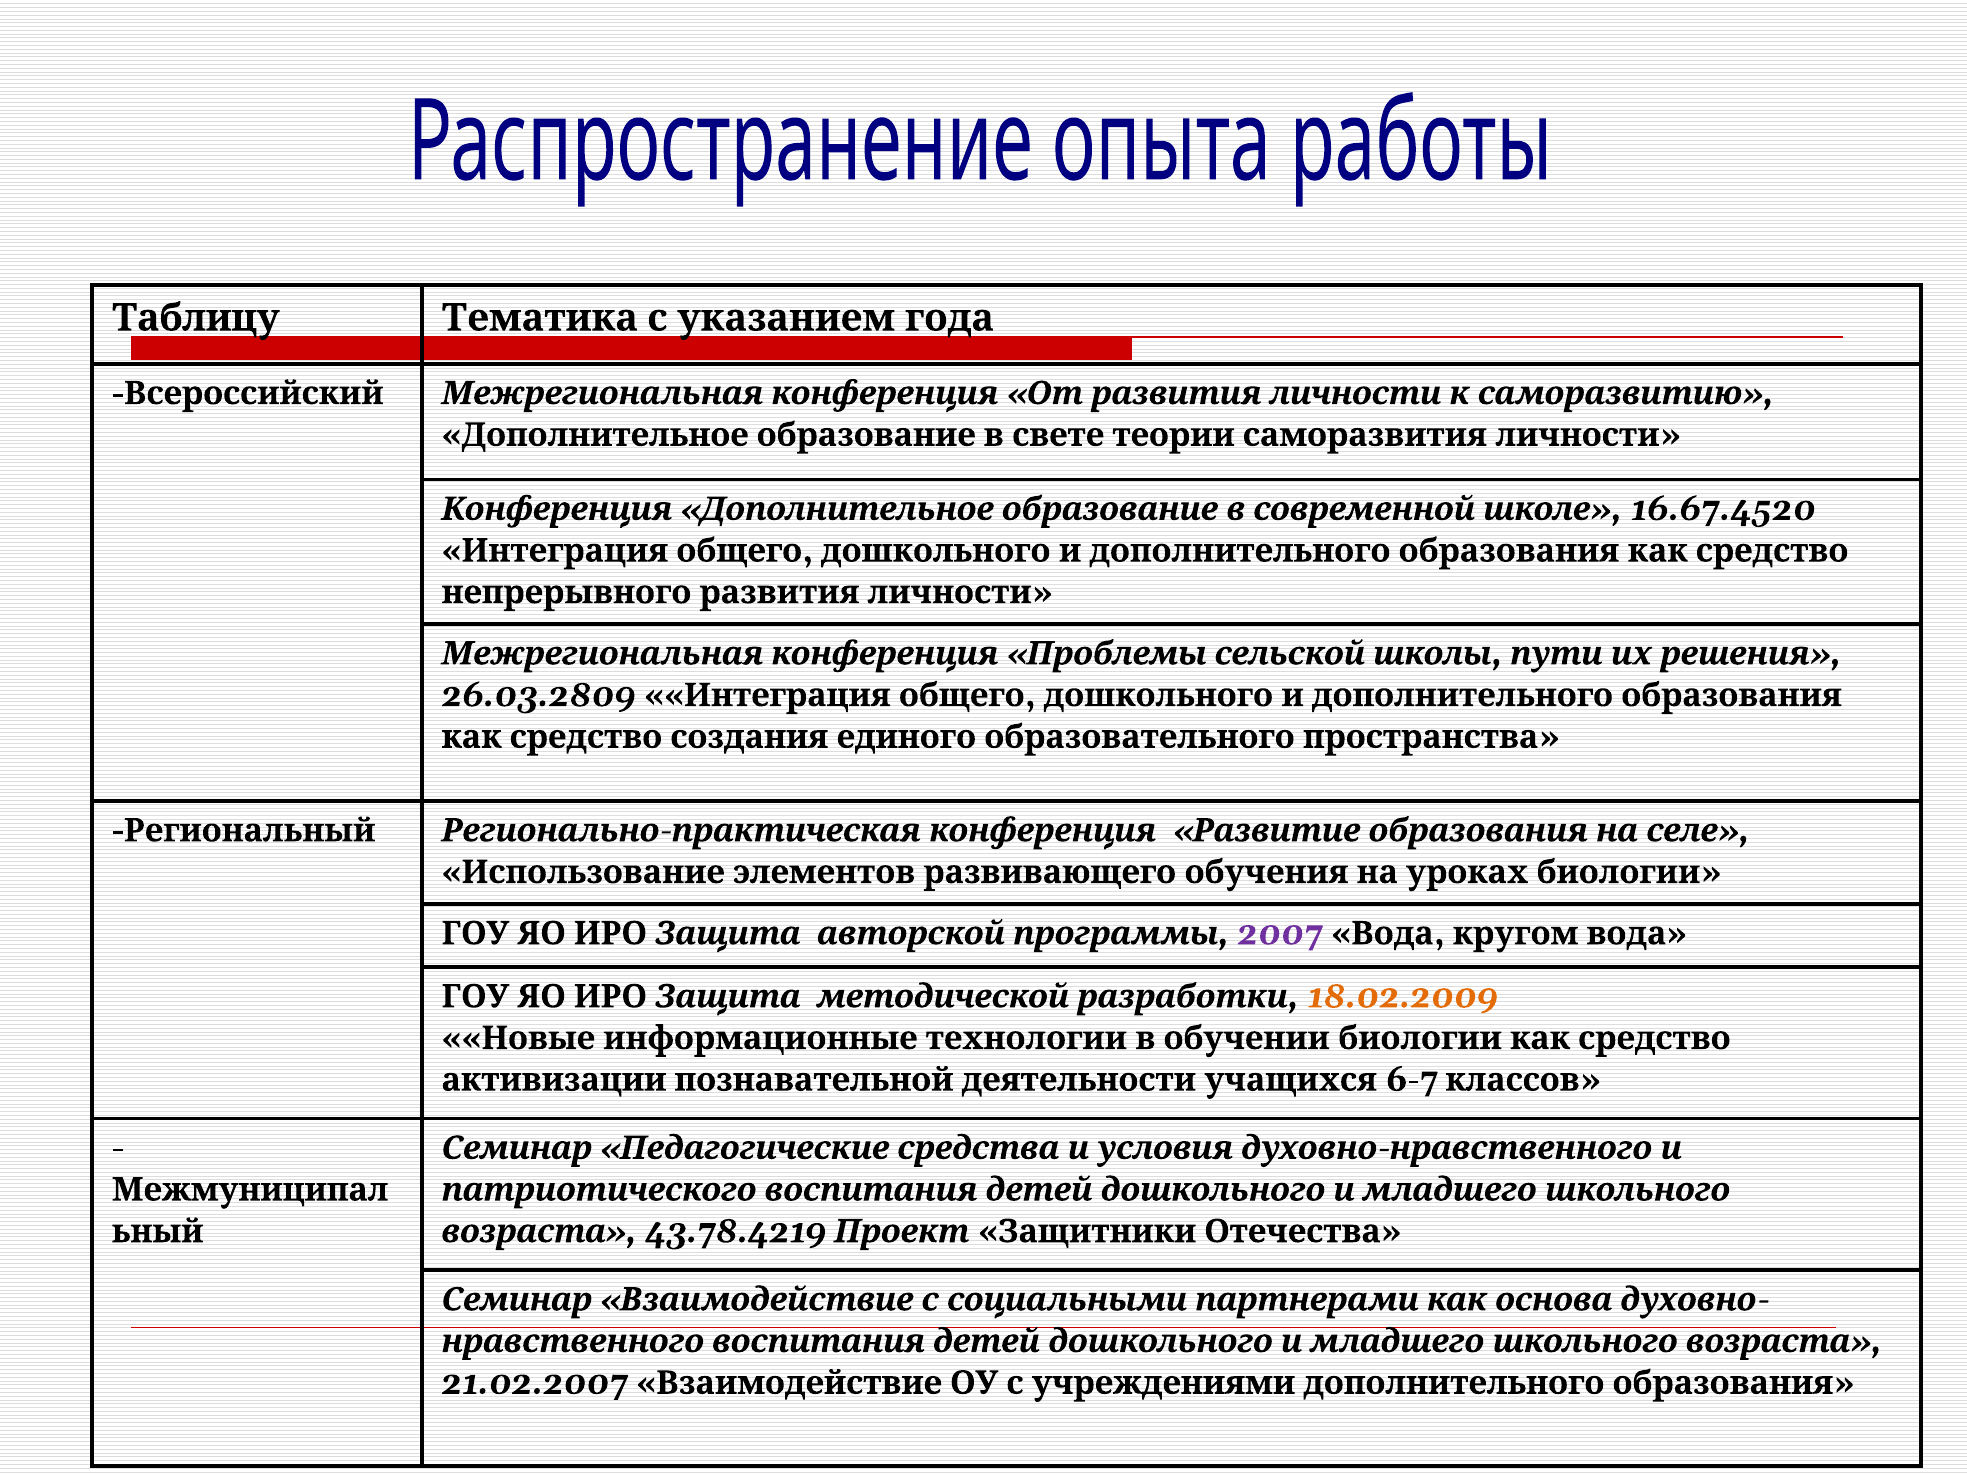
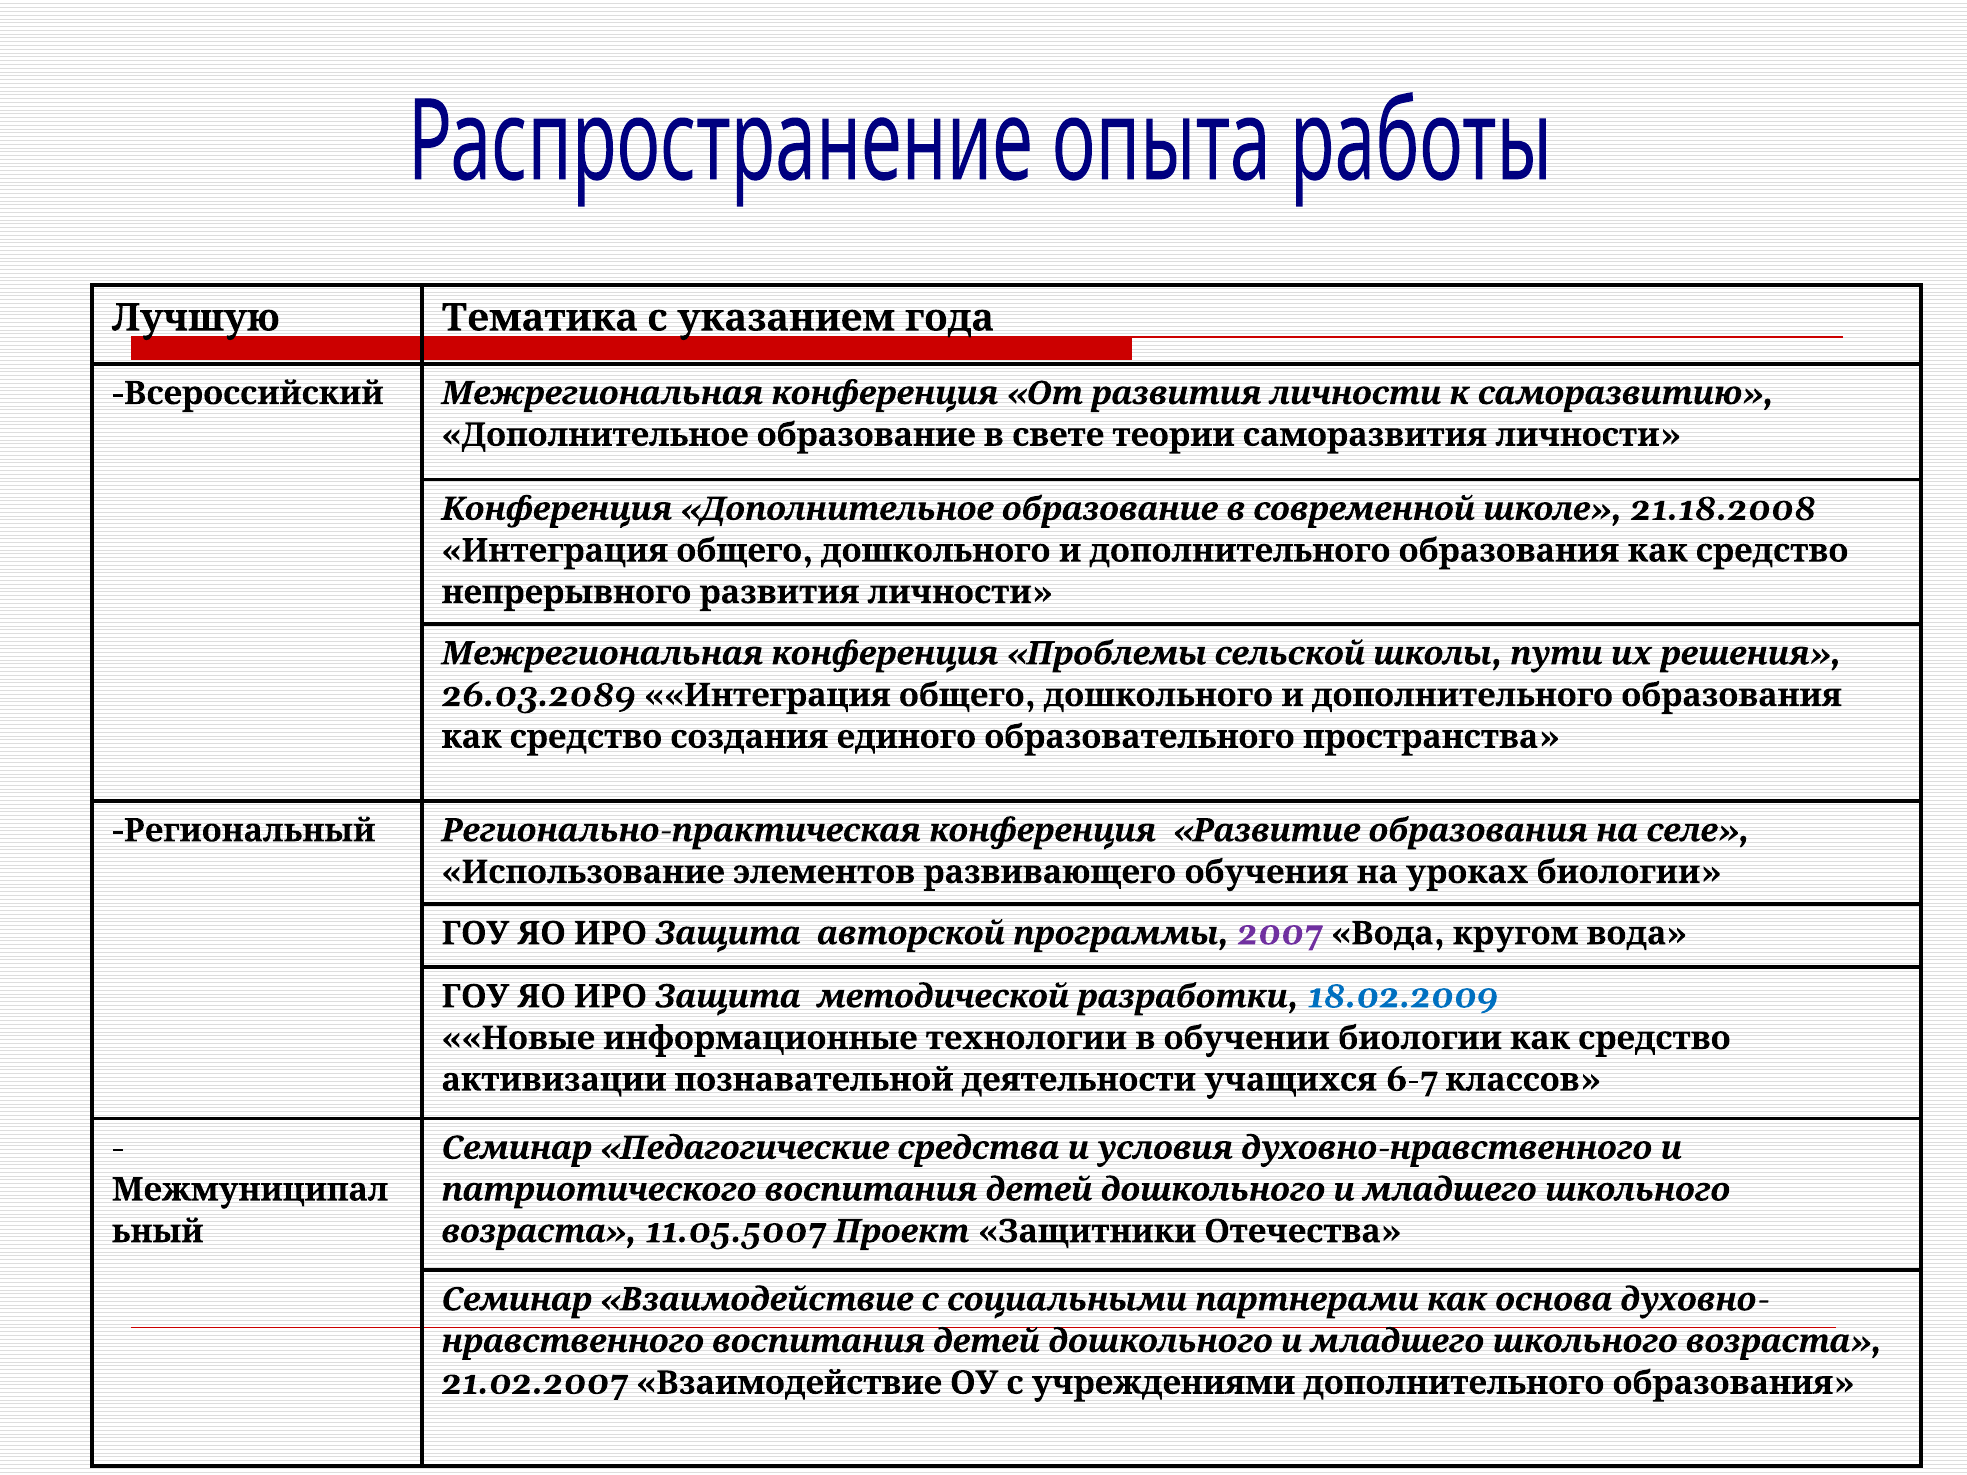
Таблицу: Таблицу -> Лучшую (196, 318)
16.67.4520: 16.67.4520 -> 21.18.2008 (1723, 509)
26.03.2809: 26.03.2809 -> 26.03.2089 (539, 695)
18.02.2009 colour: orange -> blue (1403, 997)
43.78.4219: 43.78.4219 -> 11.05.5007 (736, 1232)
